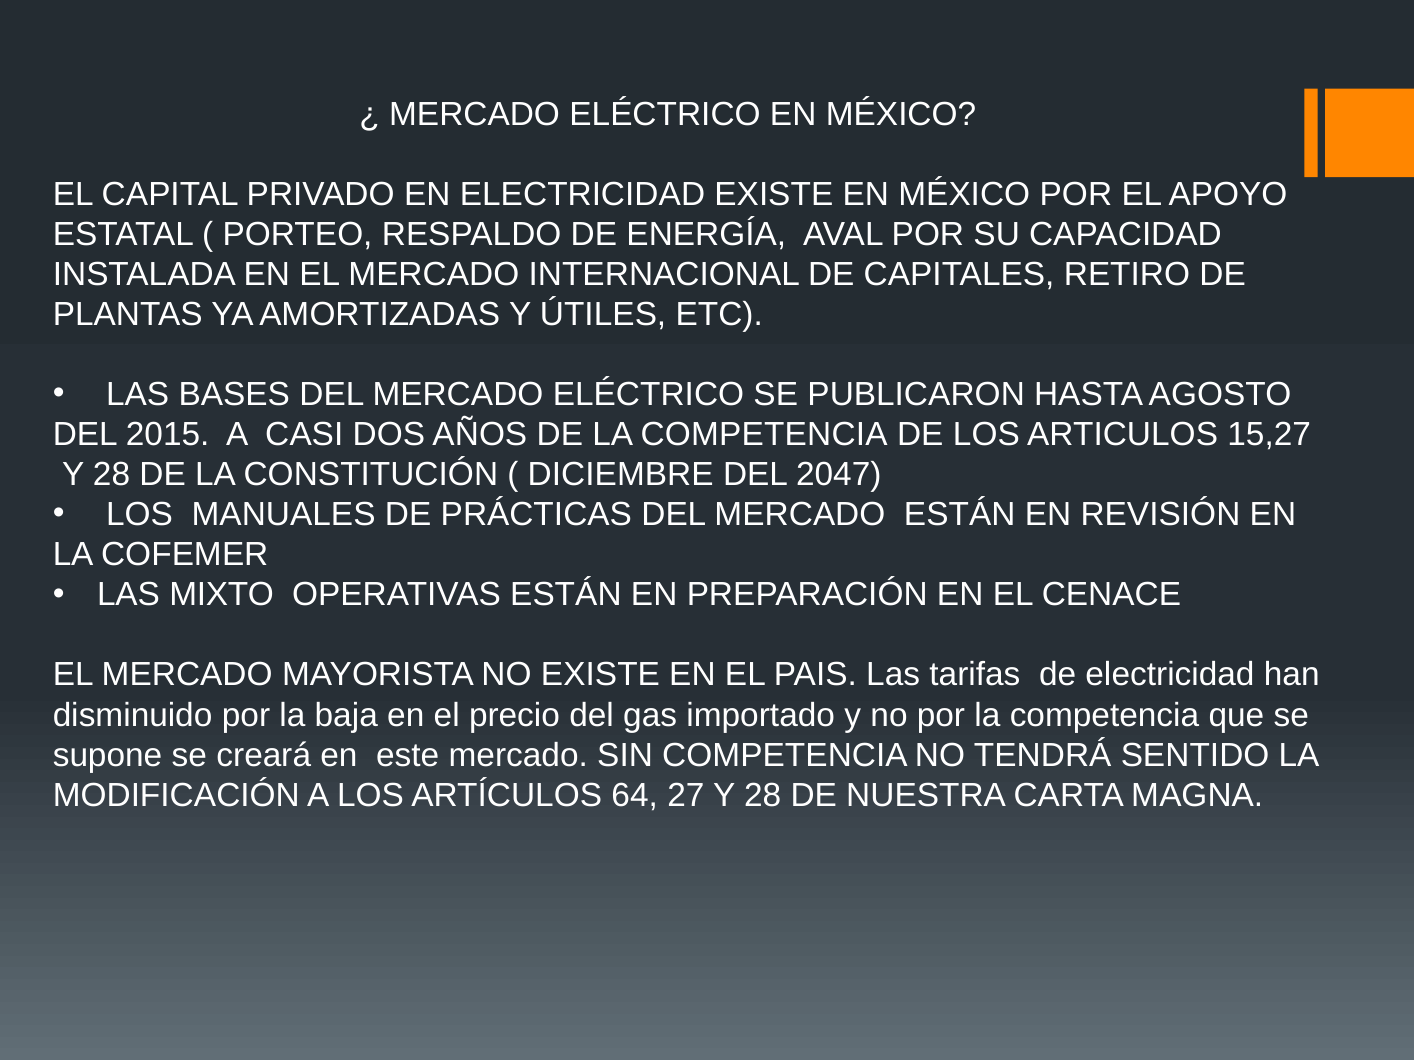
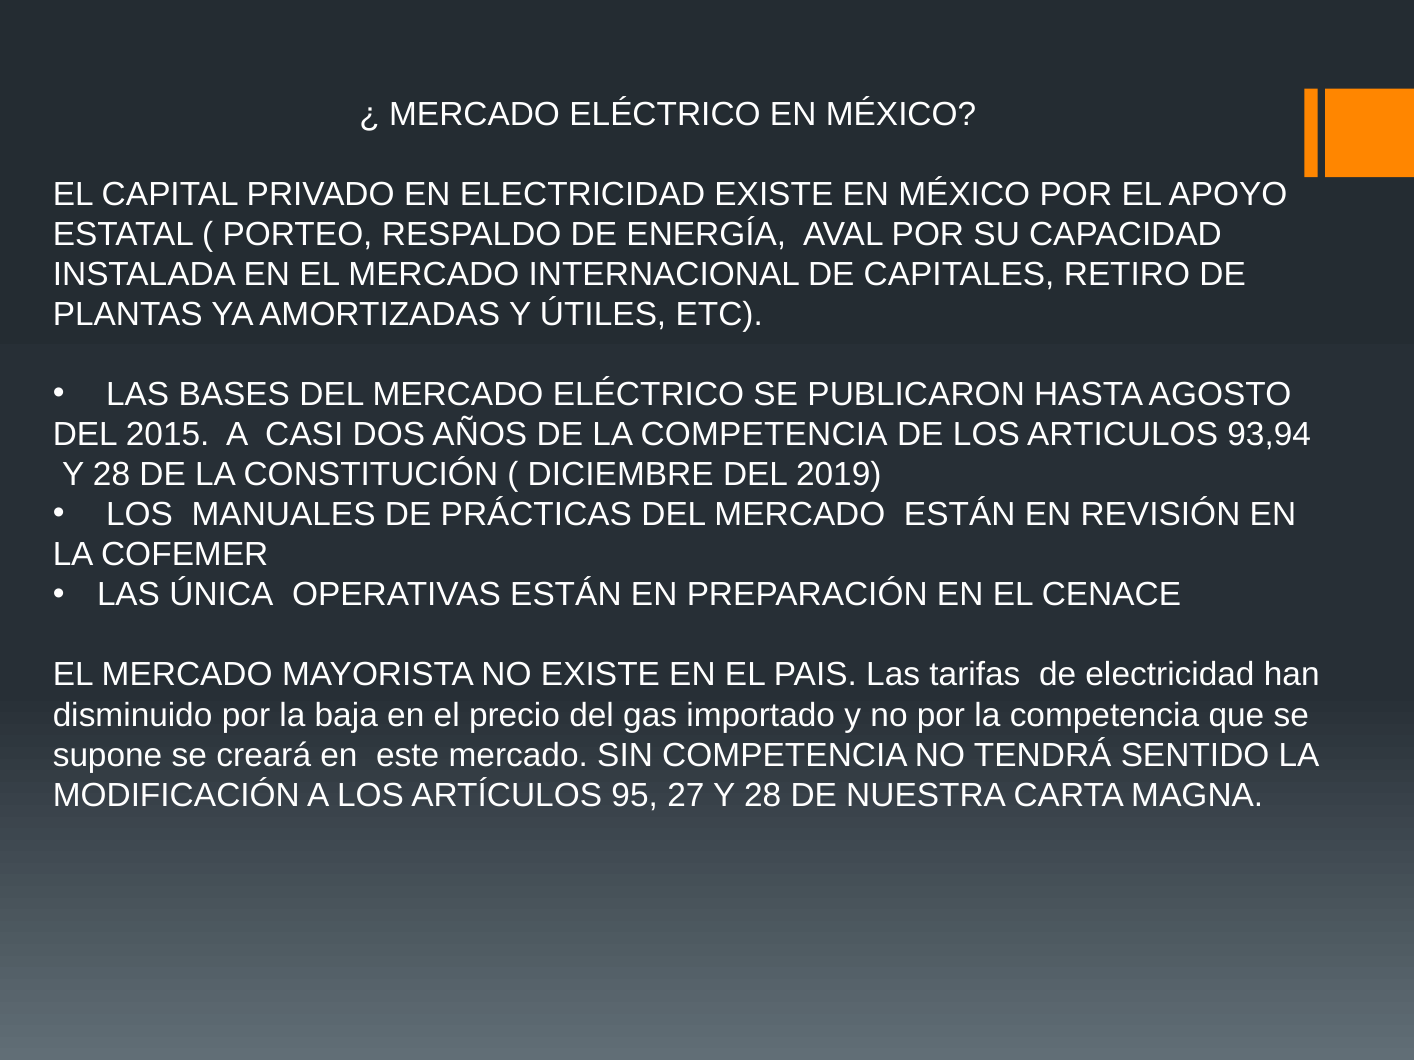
15,27: 15,27 -> 93,94 (1269, 435)
2047: 2047 -> 2019 (839, 475)
MIXTO: MIXTO -> ÚNICA (221, 595)
64: 64 -> 95 (635, 796)
